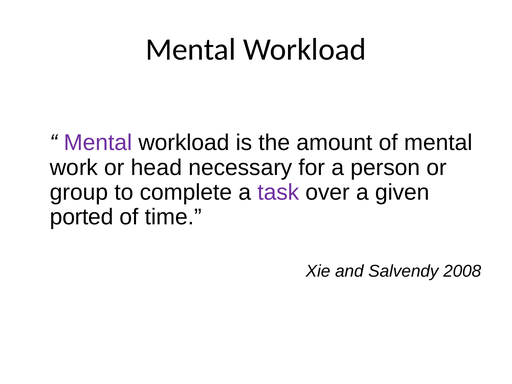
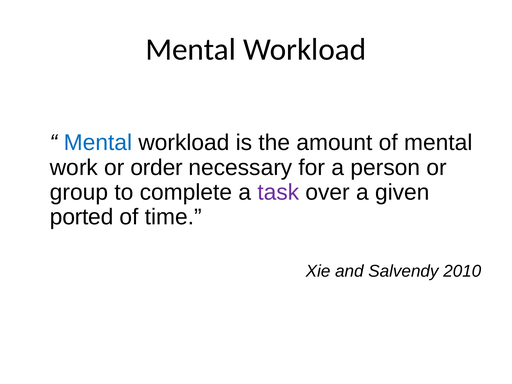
Mental colour: purple -> blue (98, 143)
head: head -> order (157, 168)
2008: 2008 -> 2010 (462, 271)
